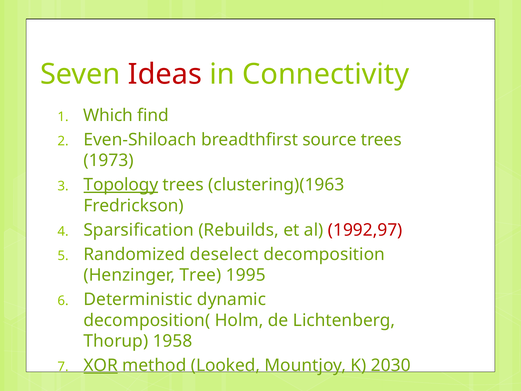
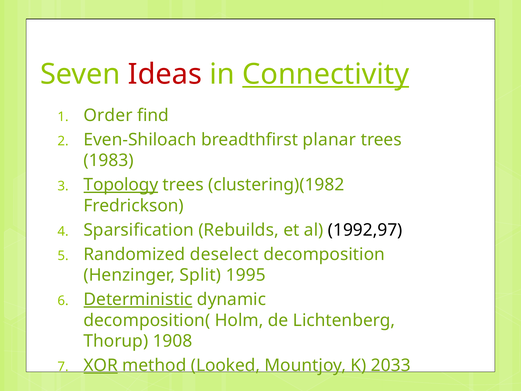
Connectivity underline: none -> present (326, 74)
Which: Which -> Order (108, 115)
source: source -> planar (329, 140)
1973: 1973 -> 1983 (109, 160)
clustering)(1963: clustering)(1963 -> clustering)(1982 (276, 185)
1992,97 colour: red -> black (365, 230)
Tree: Tree -> Split (200, 275)
Deterministic underline: none -> present (138, 299)
1958: 1958 -> 1908 (173, 341)
2030: 2030 -> 2033 (391, 365)
